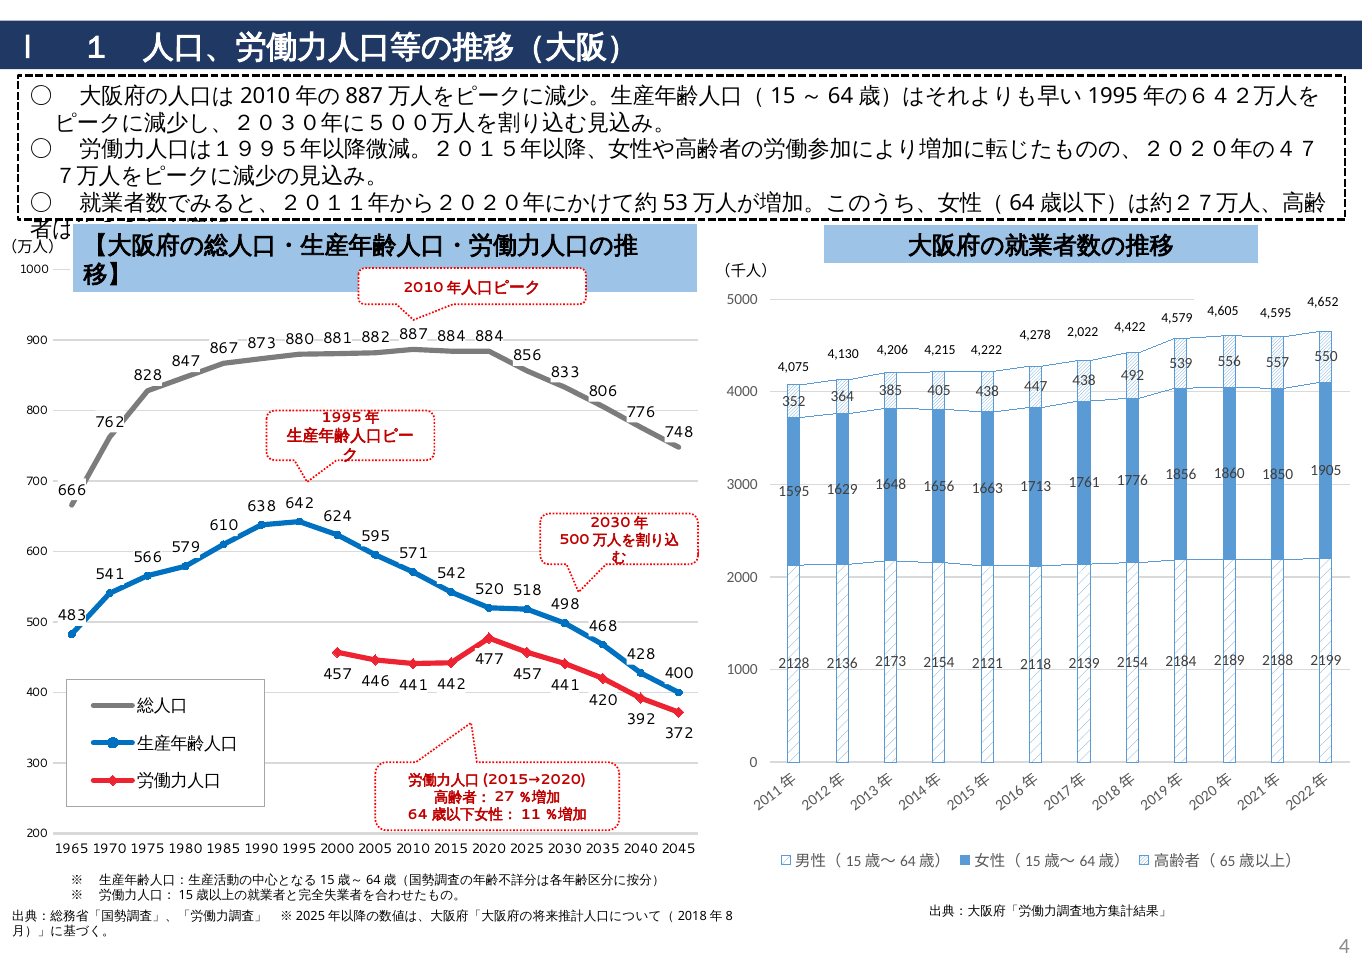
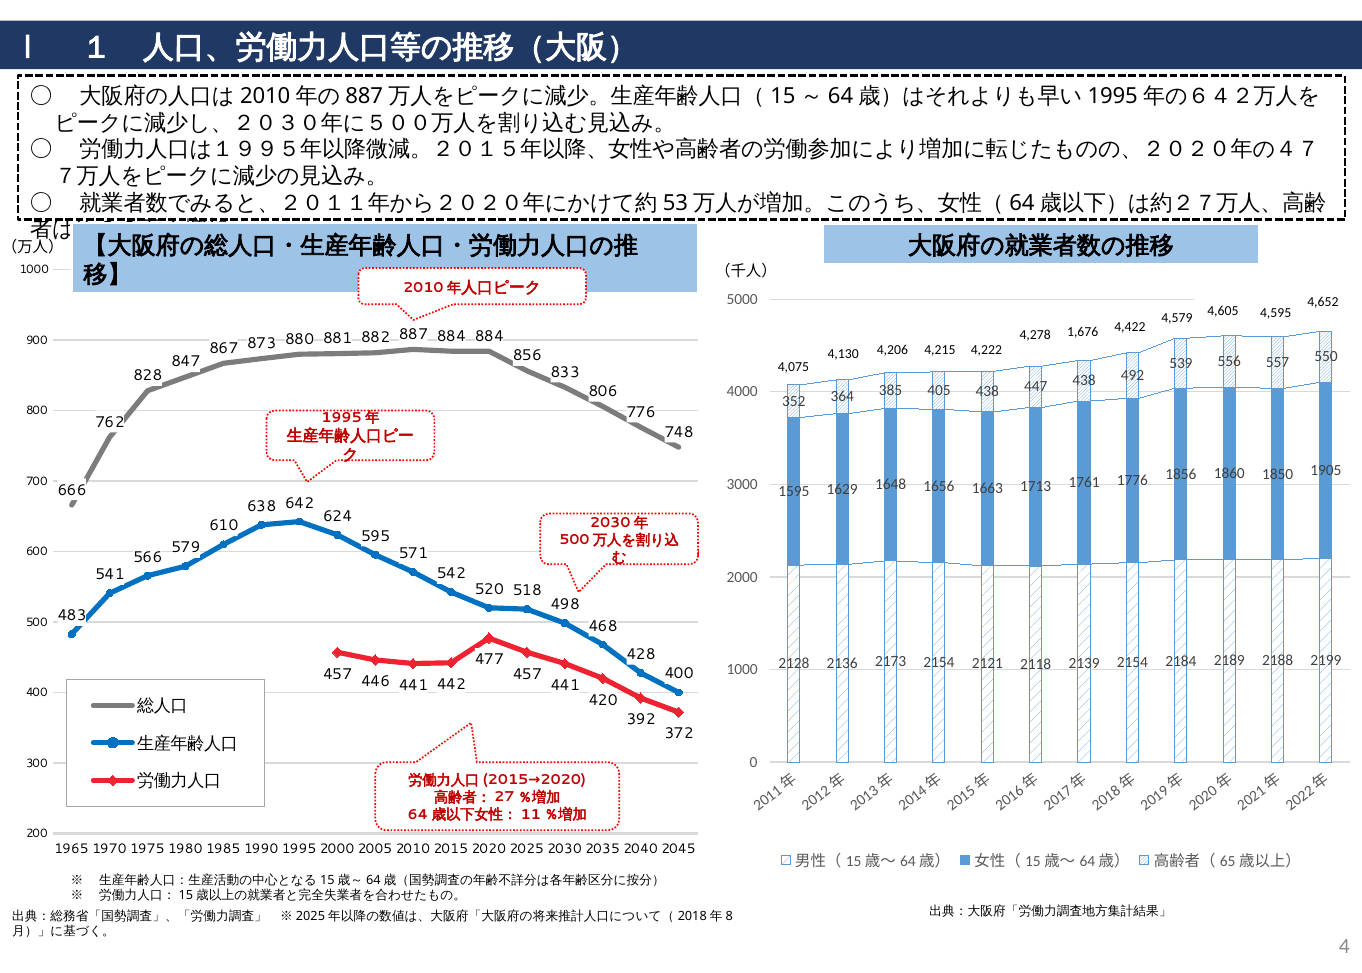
2,022: 2,022 -> 1,676 (1083, 332)
